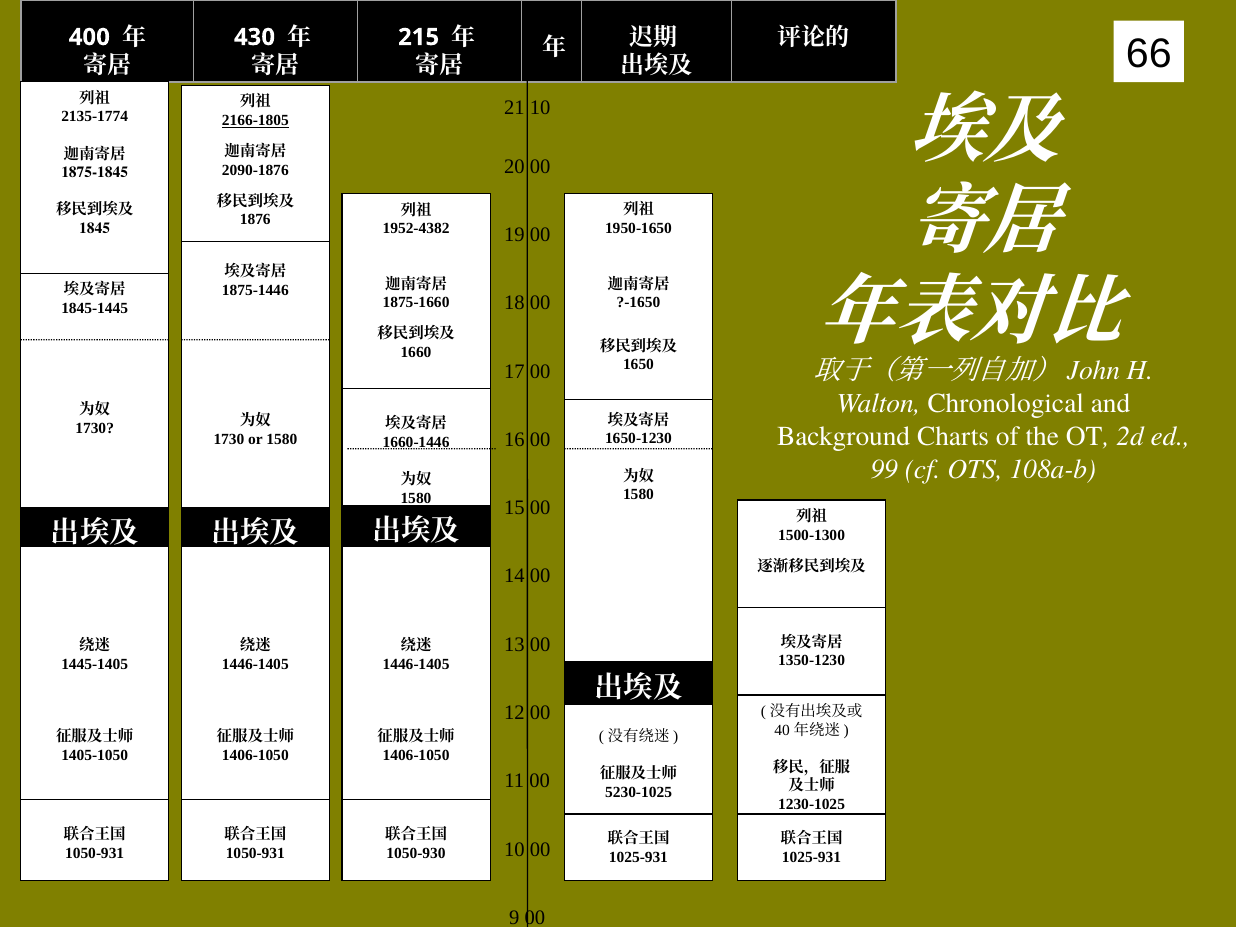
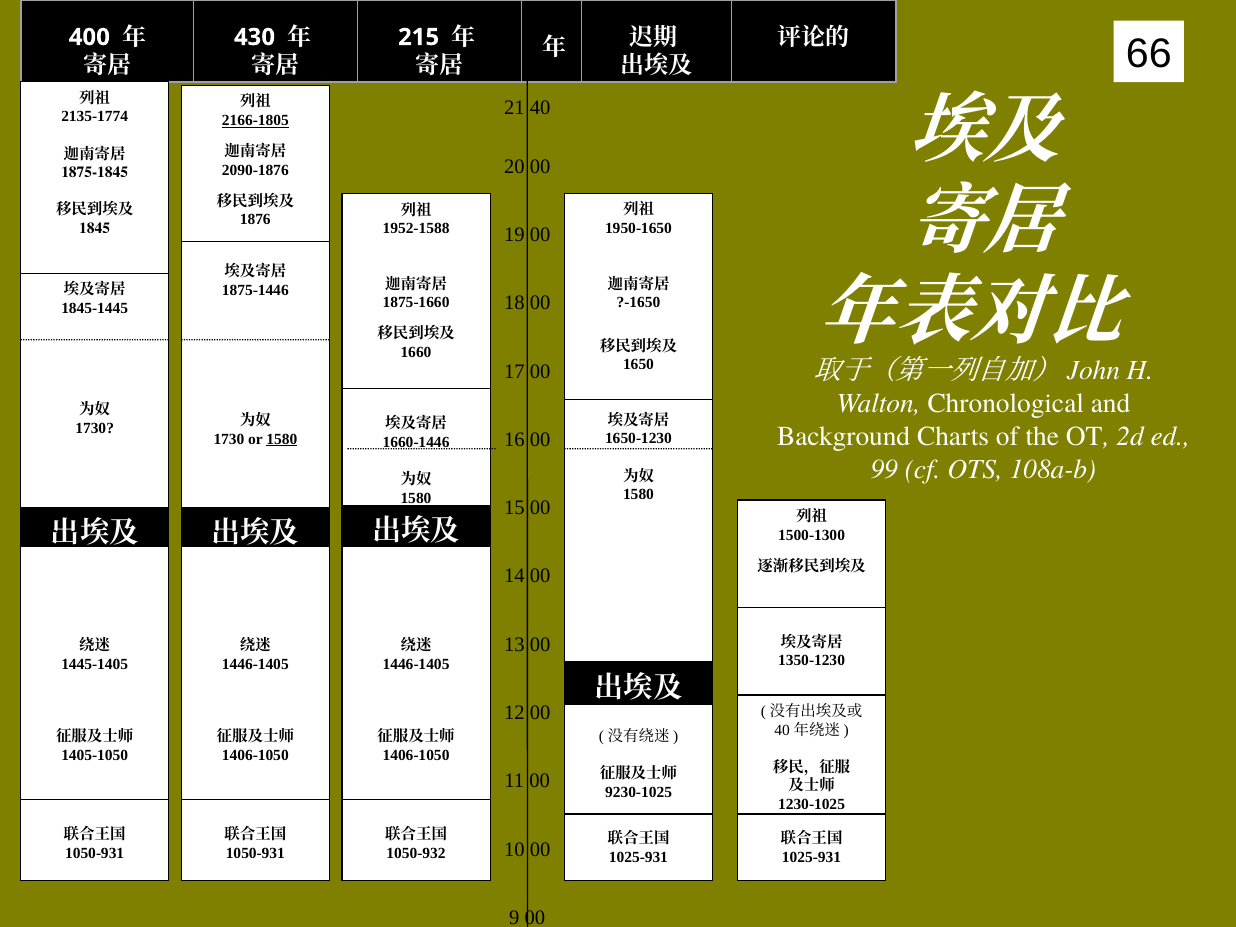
21 10: 10 -> 40 (540, 108)
1952-4382: 1952-4382 -> 1952-1588 (416, 229)
1580 underline: none -> present (282, 439)
5230-1025: 5230-1025 -> 9230-1025 (639, 792)
1050-930: 1050-930 -> 1050-932 (416, 853)
